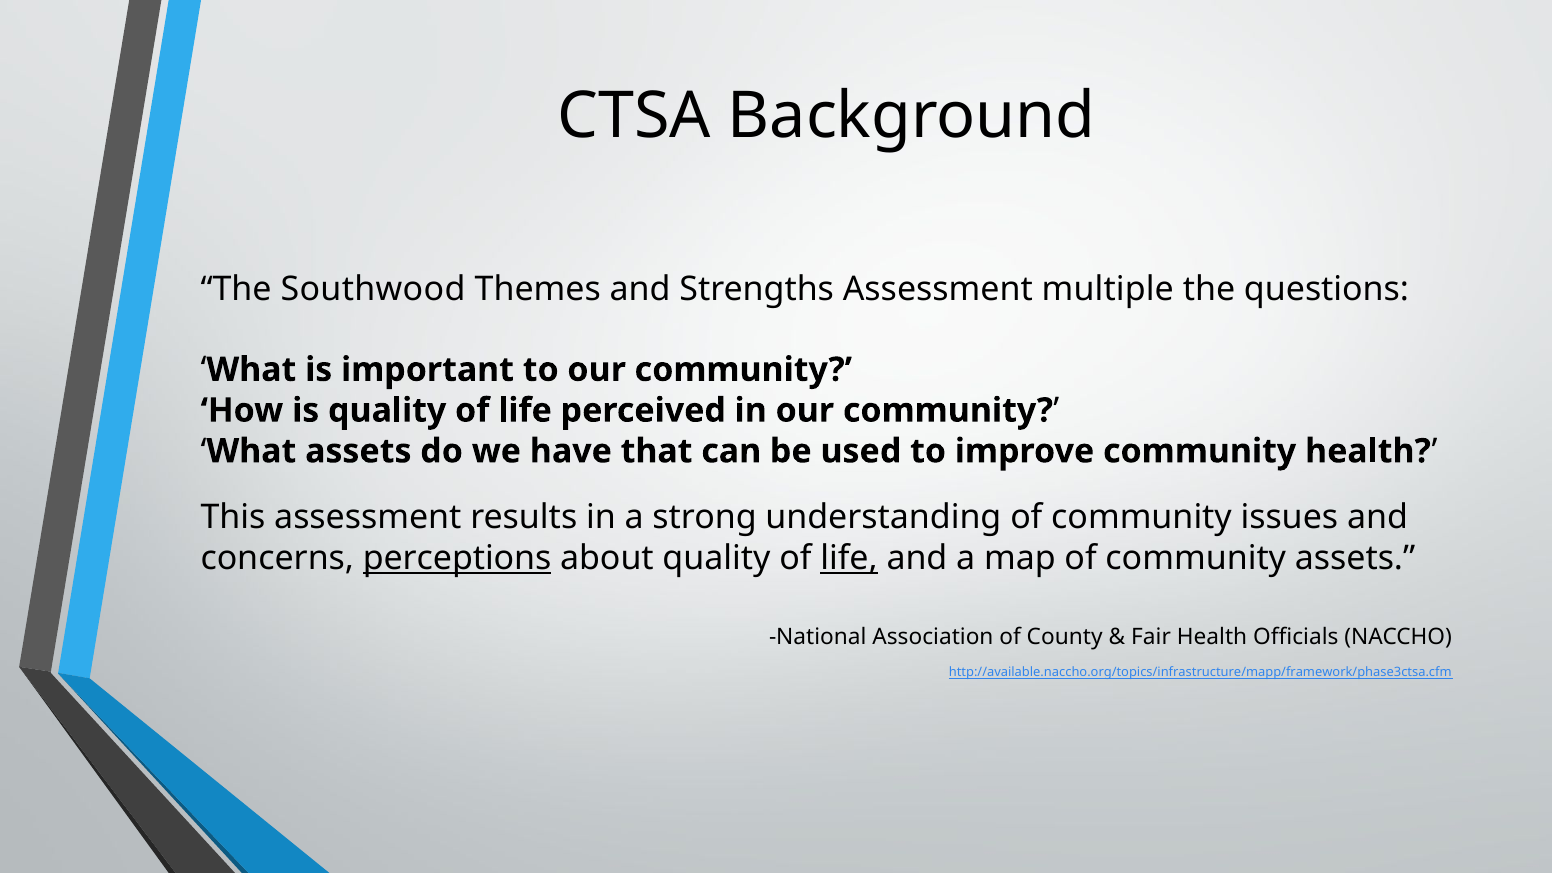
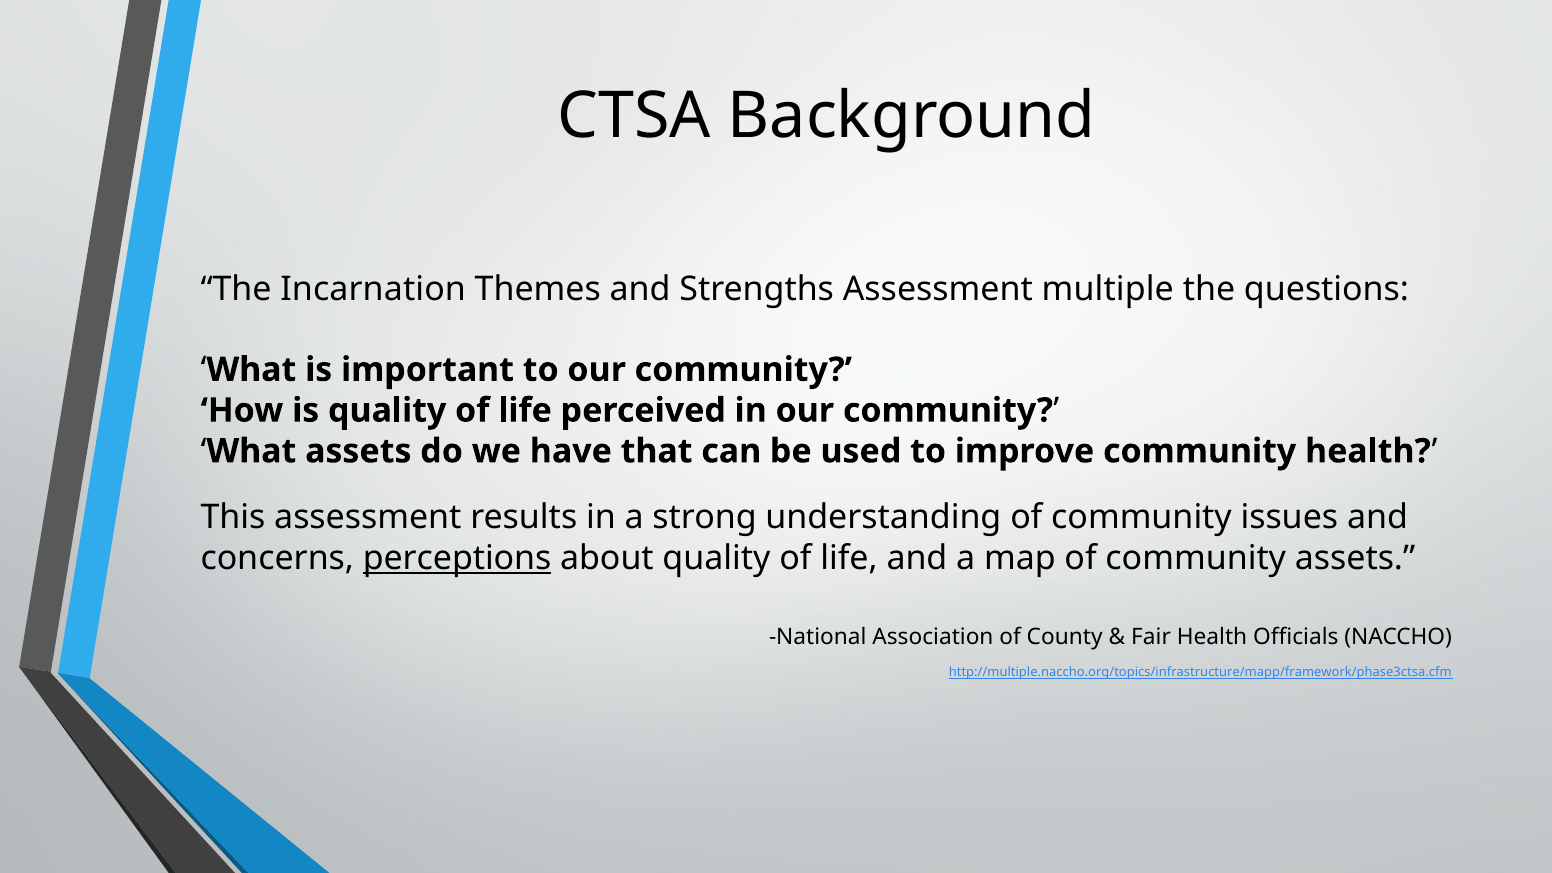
Southwood: Southwood -> Incarnation (373, 289)
life underline: present -> none (849, 558)
http://available.naccho.org/topics/infrastructure/mapp/framework/phase3ctsa.cfm: http://available.naccho.org/topics/infrastructure/mapp/framework/phase3ctsa.cfm -> http://multiple.naccho.org/topics/infrastructure/mapp/framework/phase3ctsa.cfm (1200, 672)
